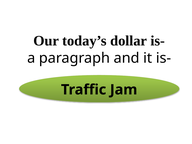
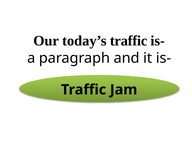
today’s dollar: dollar -> traffic (129, 41)
